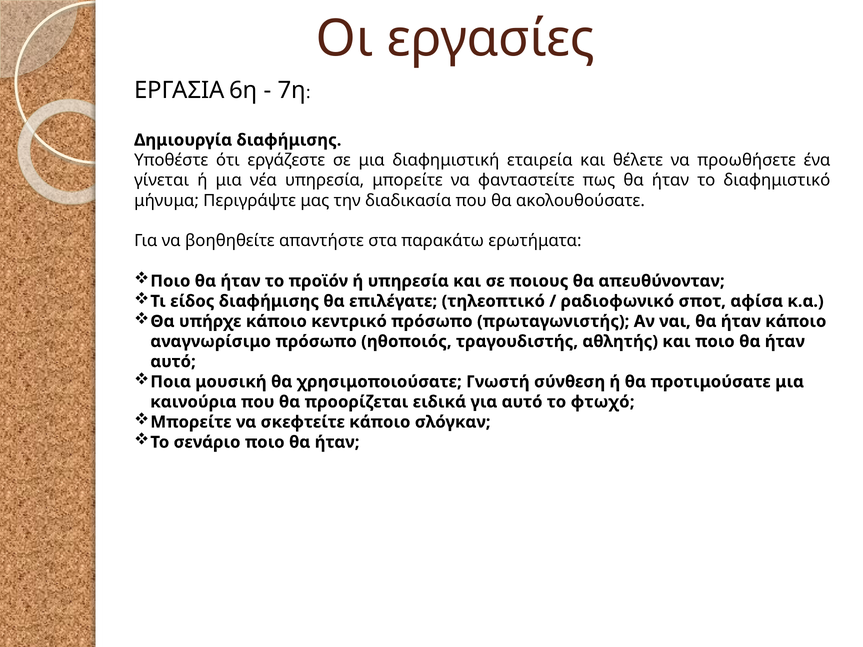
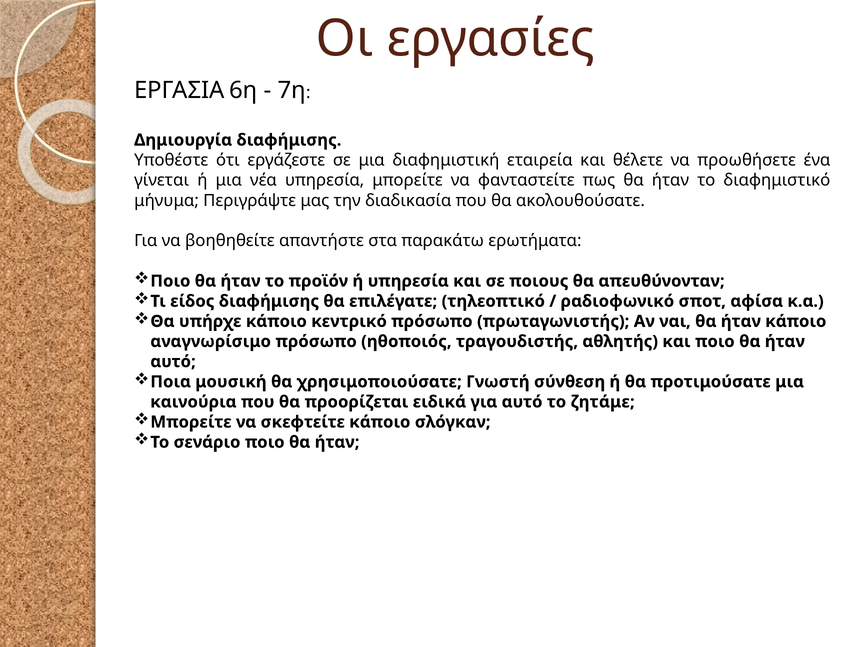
φτωχό: φτωχό -> ζητάμε (603, 402)
